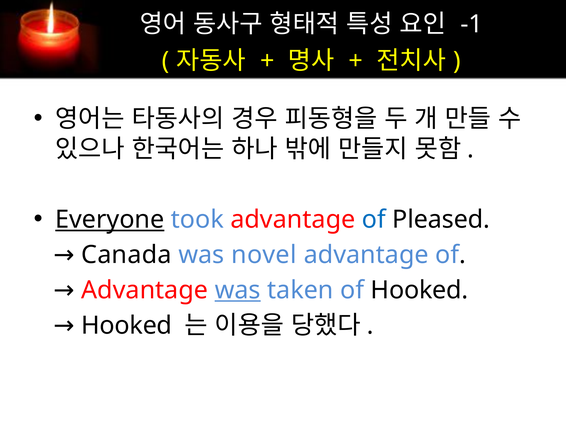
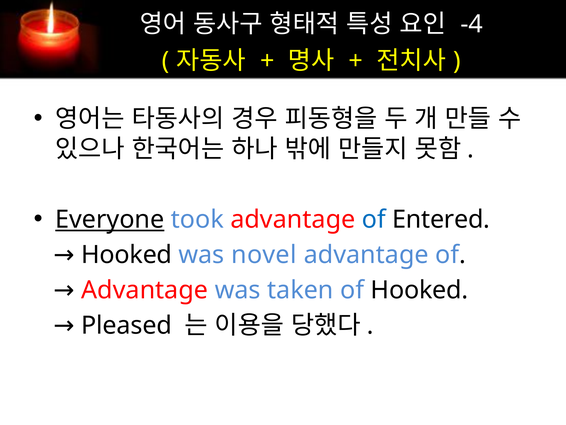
-1: -1 -> -4 (472, 24)
Pleased: Pleased -> Entered (441, 219)
Canada: Canada -> Hooked (127, 255)
was underline: present -> none (238, 290)
Hooked: Hooked -> Pleased (127, 325)
